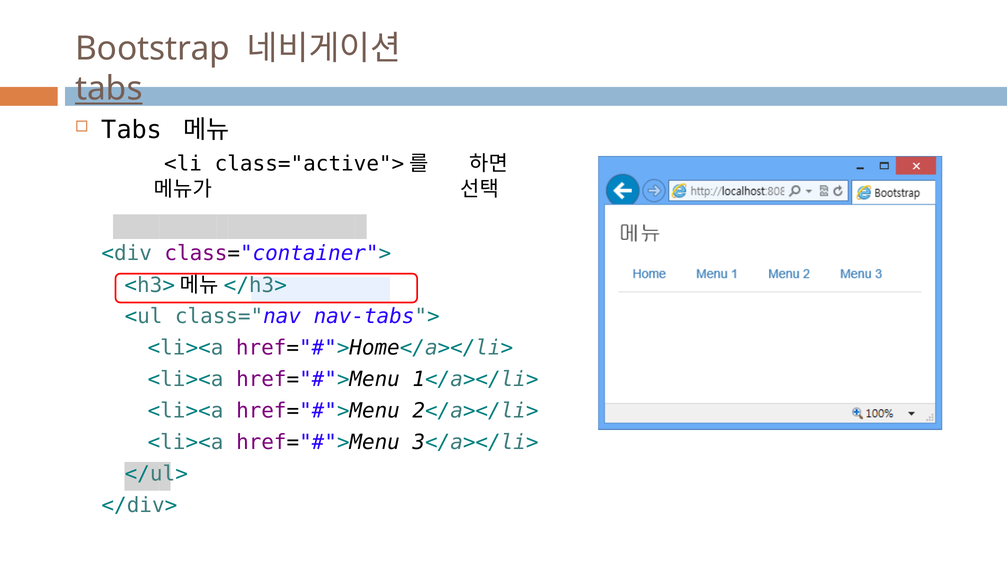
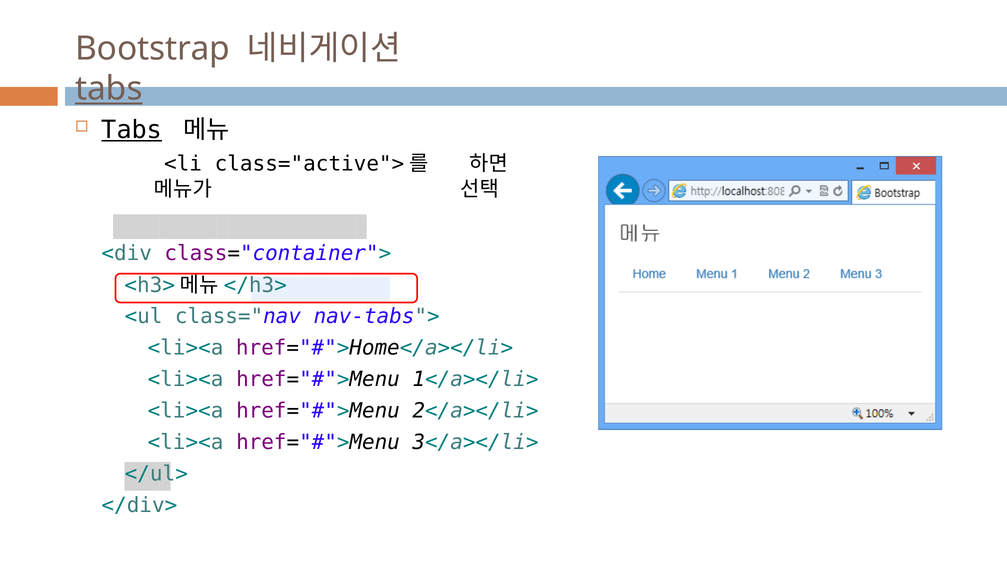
Tabs underline: none -> present (132, 130)
